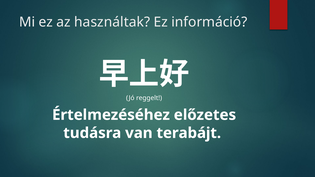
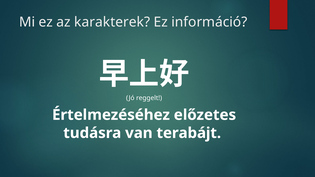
használtak: használtak -> karakterek (112, 22)
